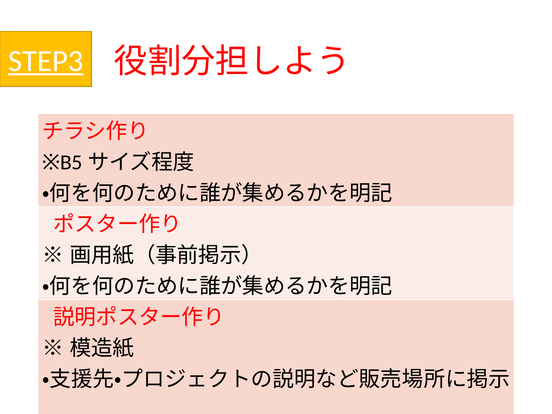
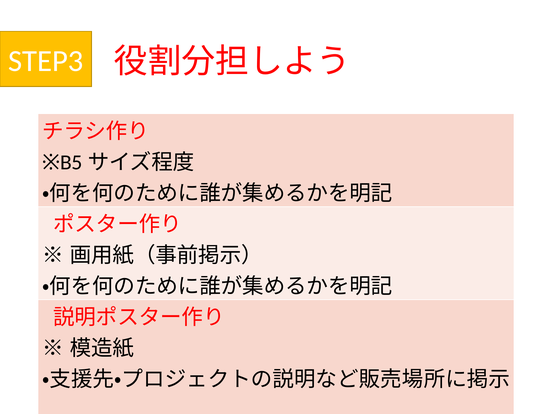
STEP3 underline: present -> none (46, 61)
